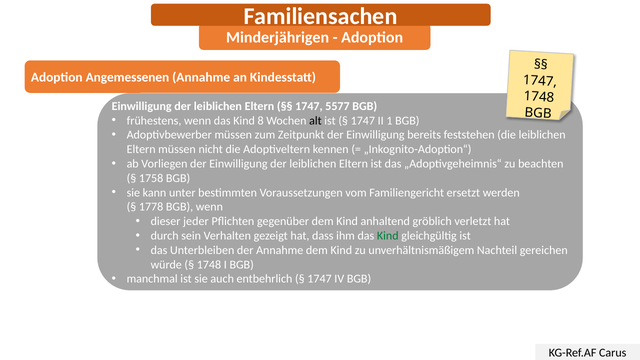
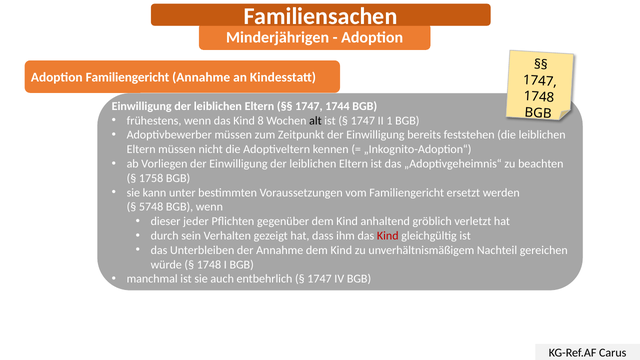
Adoption Angemessenen: Angemessenen -> Familiengericht (127, 78)
5577: 5577 -> 1744 (337, 106)
1778: 1778 -> 5748 (151, 207)
Kind colour: green -> red (388, 236)
